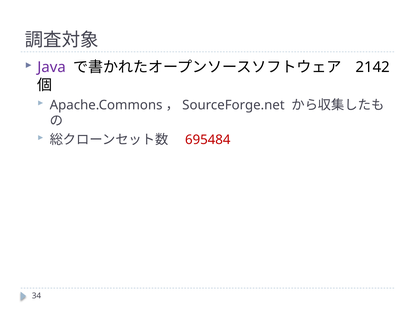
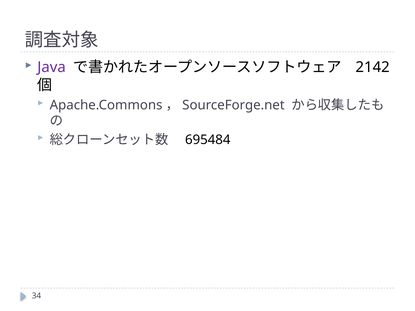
695484 colour: red -> black (208, 140)
